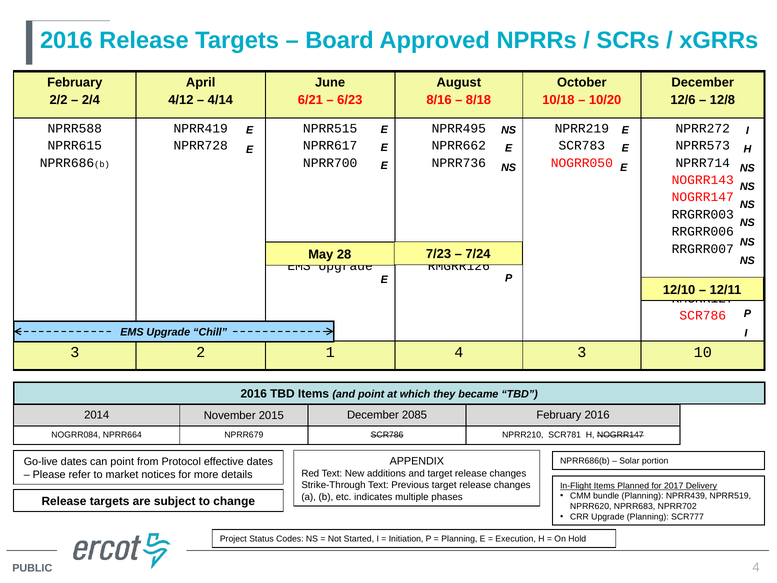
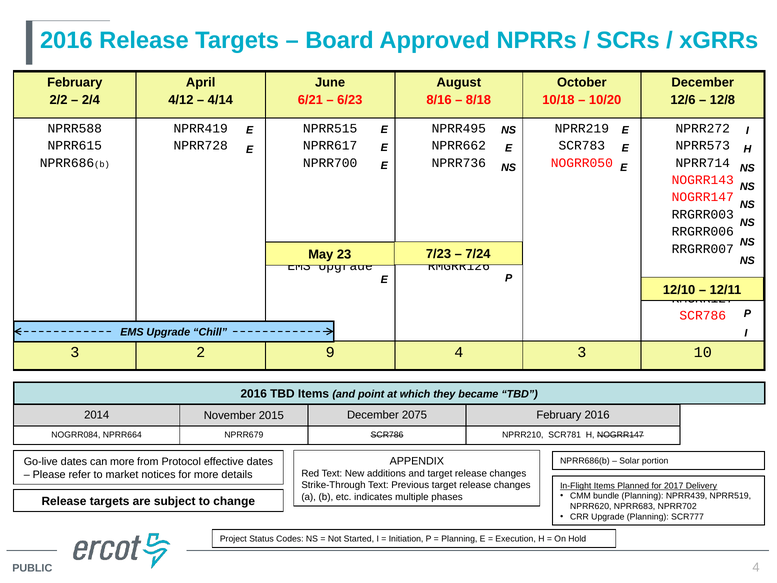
28: 28 -> 23 (344, 254)
1: 1 -> 9 (330, 352)
2085: 2085 -> 2075 (414, 415)
can point: point -> more (122, 461)
